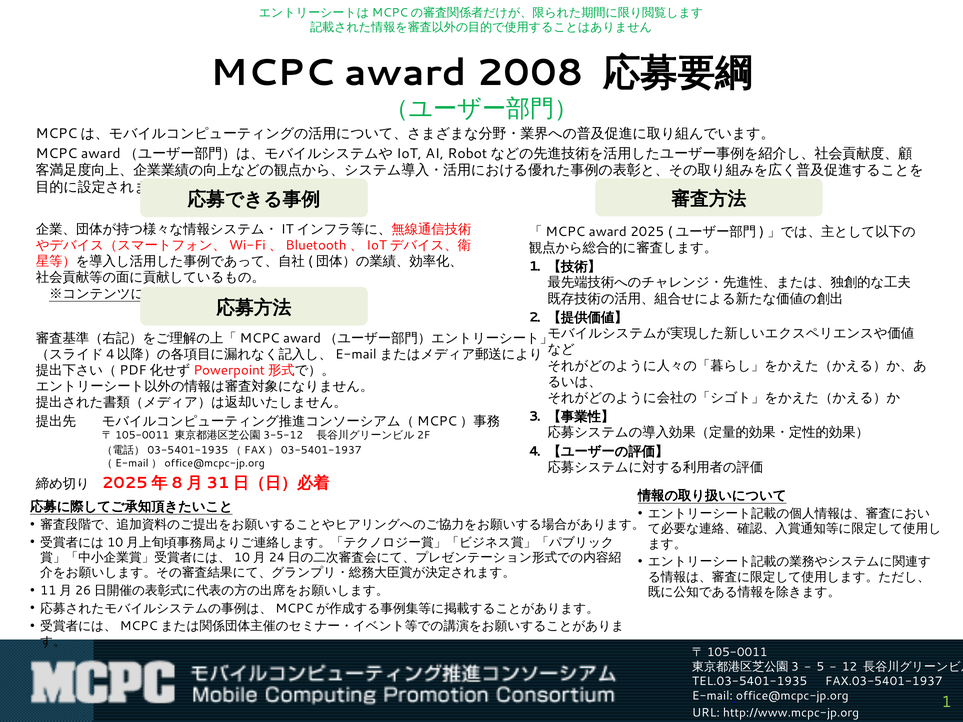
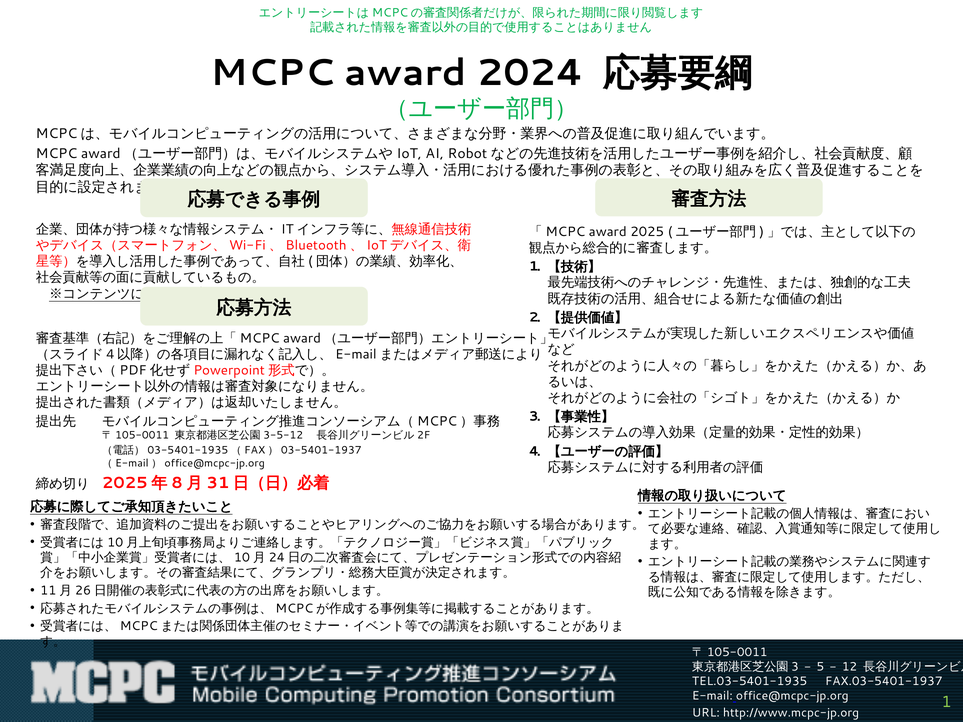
2008: 2008 -> 2024 (530, 73)
